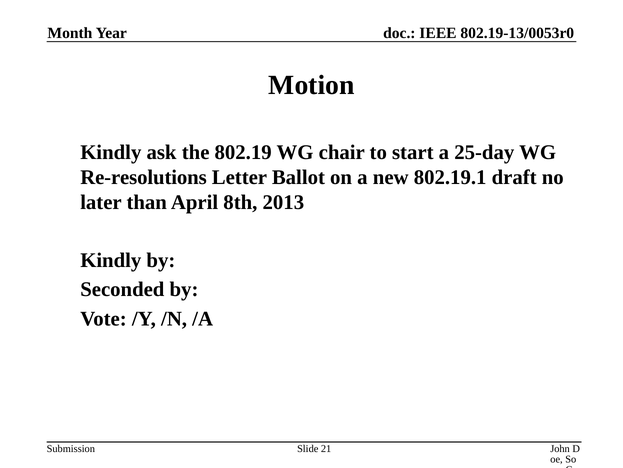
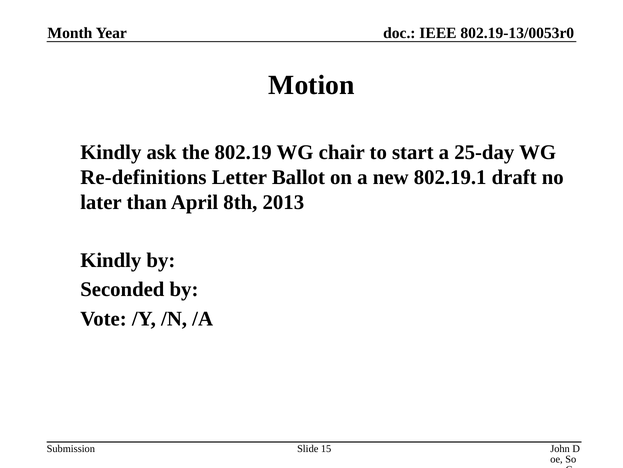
Re-resolutions: Re-resolutions -> Re-definitions (143, 177)
21: 21 -> 15 (326, 448)
